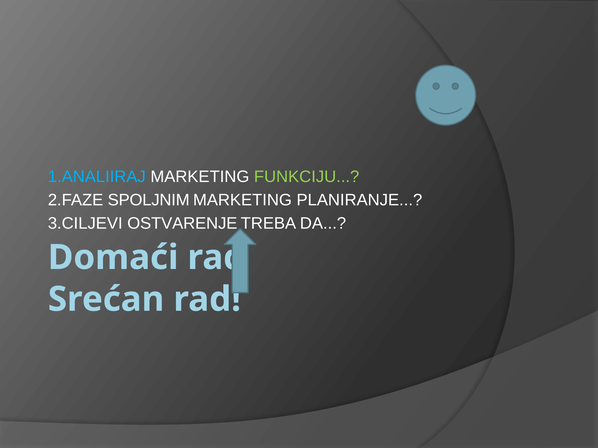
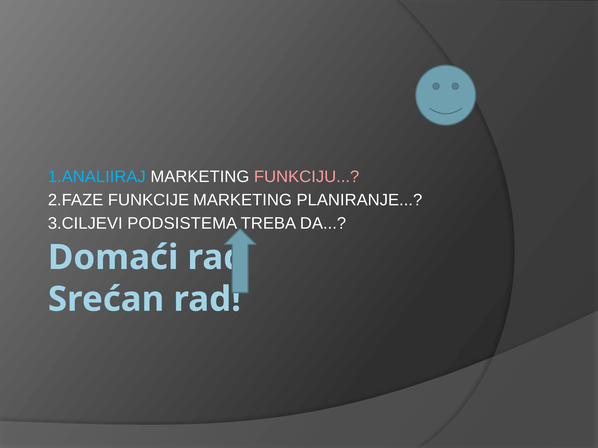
FUNKCIJU colour: light green -> pink (307, 177)
SPOLJNIM: SPOLJNIM -> FUNKCIJE (149, 200)
OSTVARENJE: OSTVARENJE -> PODSISTEMA (182, 223)
